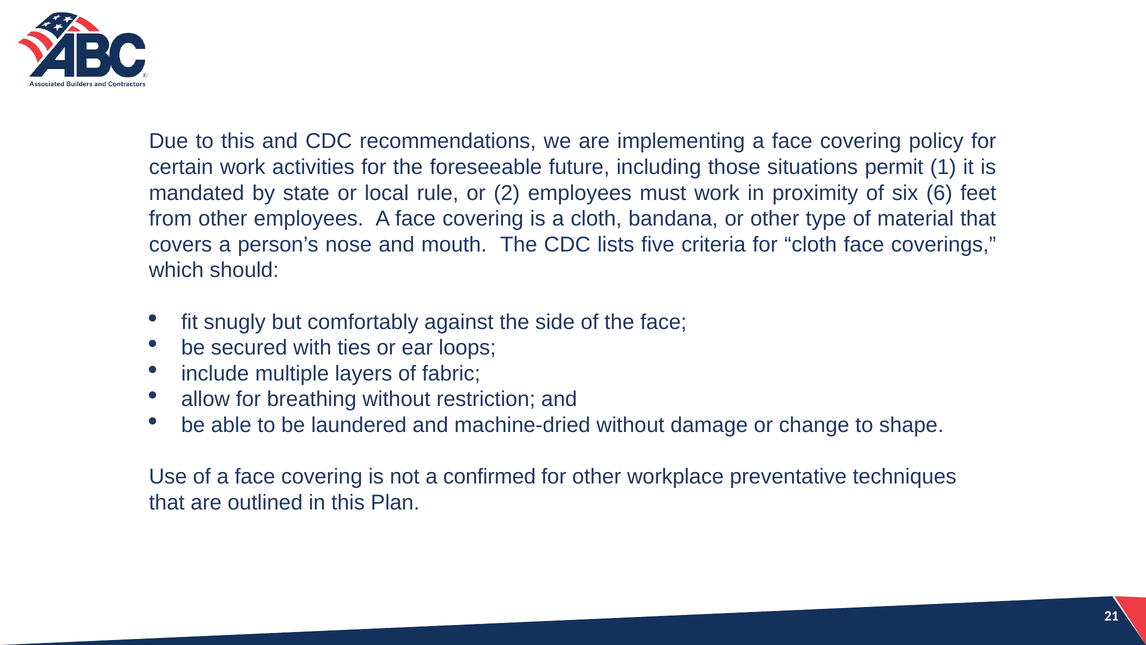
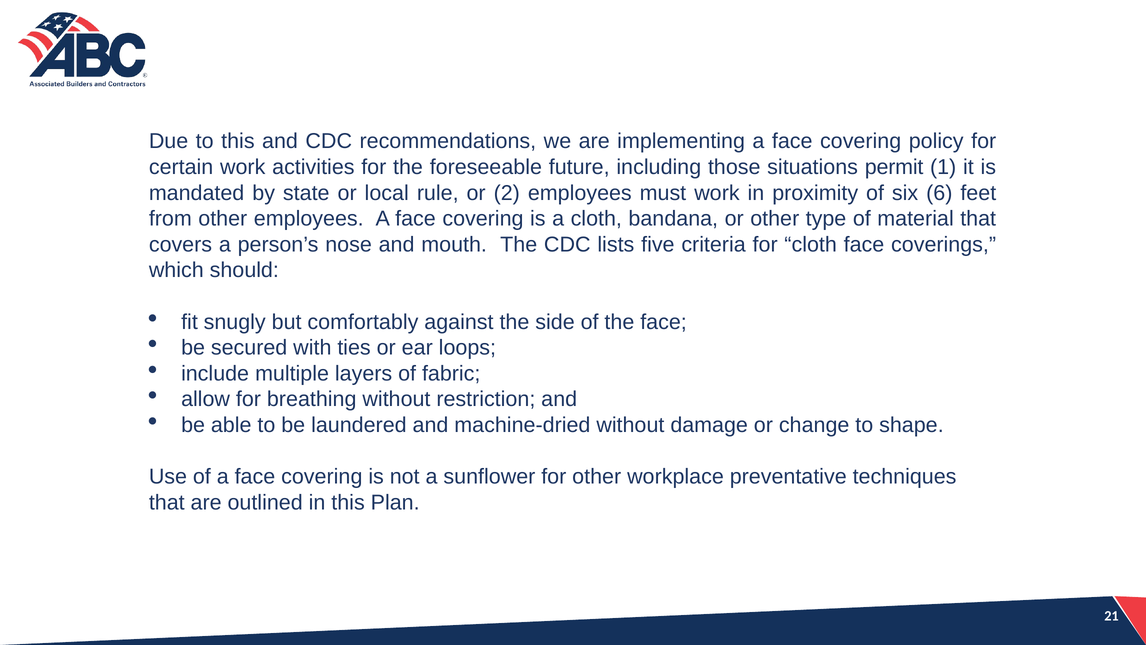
confirmed: confirmed -> sunflower (489, 476)
